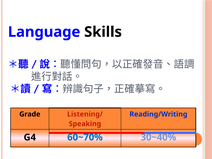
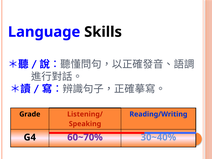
60~70% colour: blue -> purple (85, 137)
